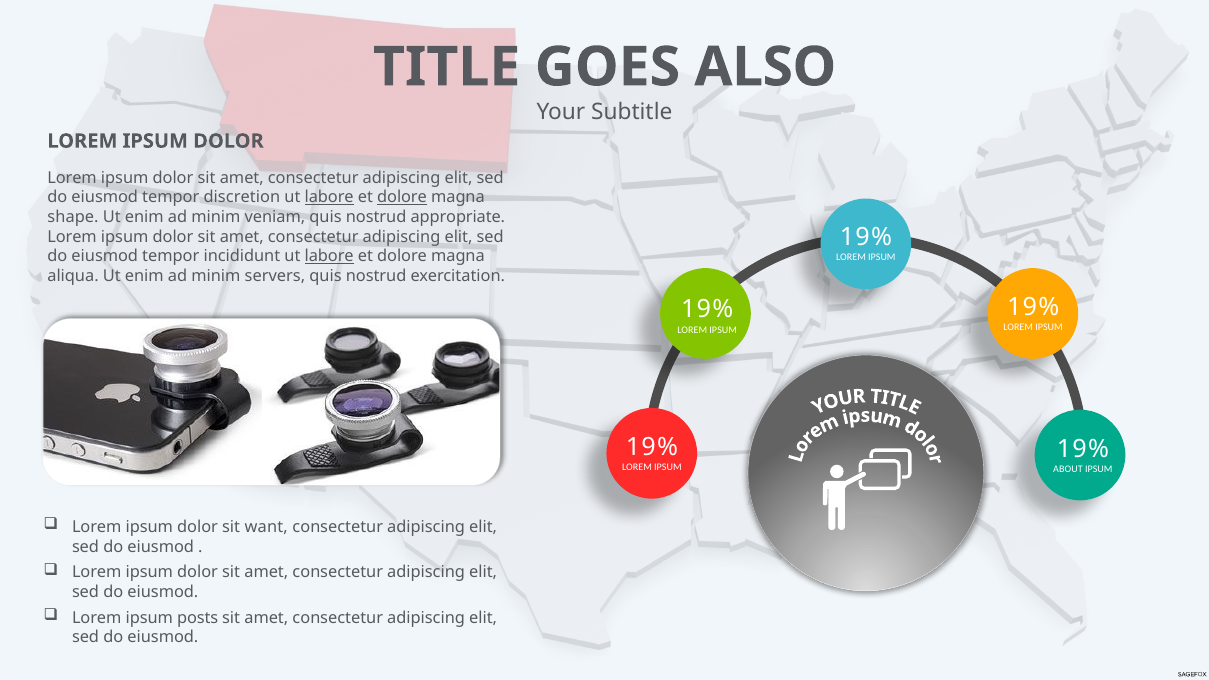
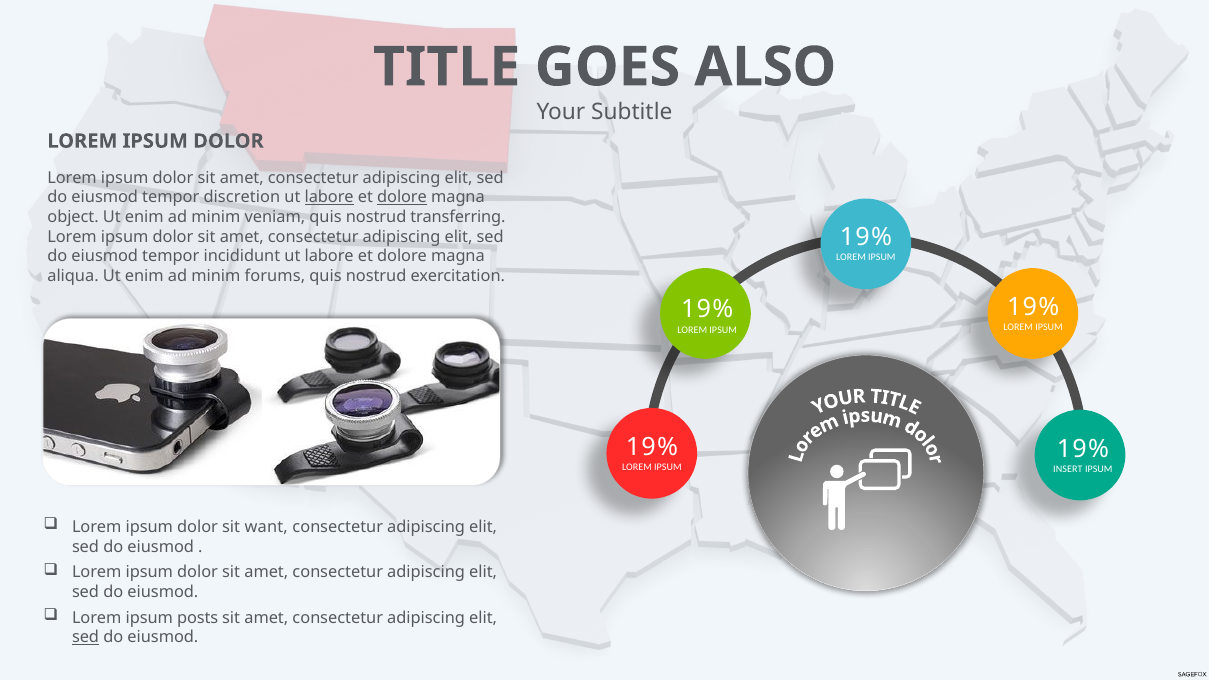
shape: shape -> object (73, 217)
appropriate: appropriate -> transferring (458, 217)
labore underline: present -> none (329, 257)
servers: servers -> forums (275, 276)
ABOUT: ABOUT -> INSERT (1068, 470)
sed underline: none -> present (86, 638)
